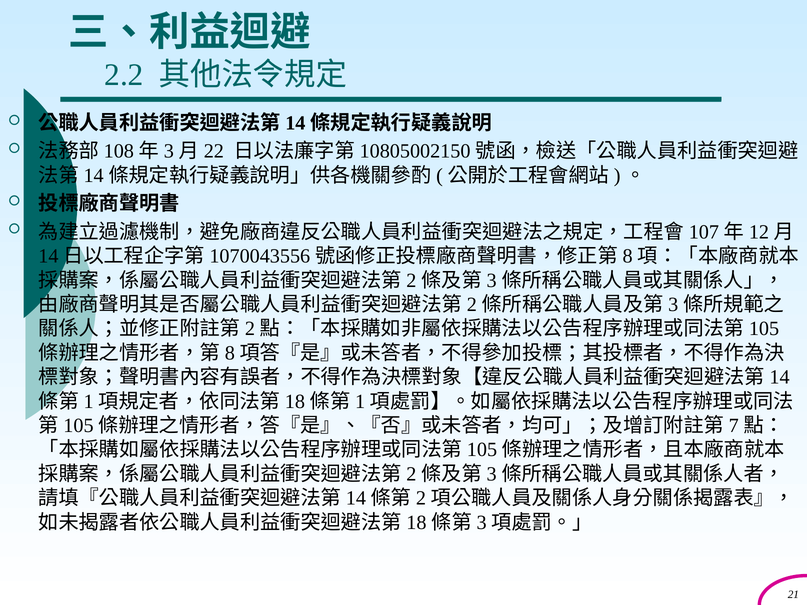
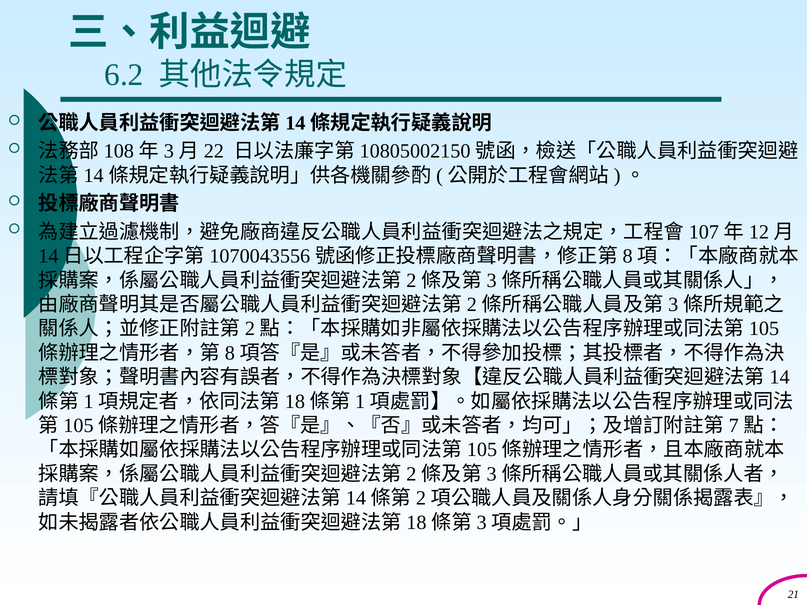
2.2: 2.2 -> 6.2 (124, 75)
